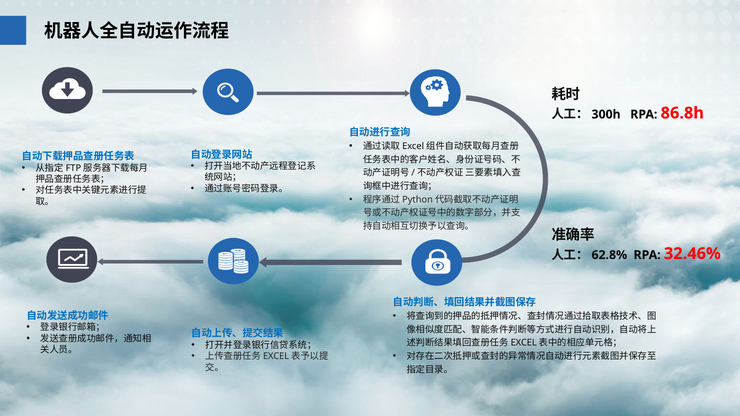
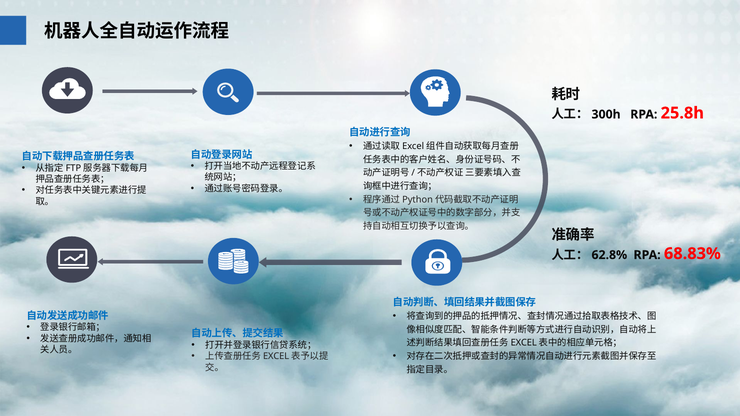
86.8h: 86.8h -> 25.8h (682, 113)
32.46%: 32.46% -> 68.83% (692, 254)
